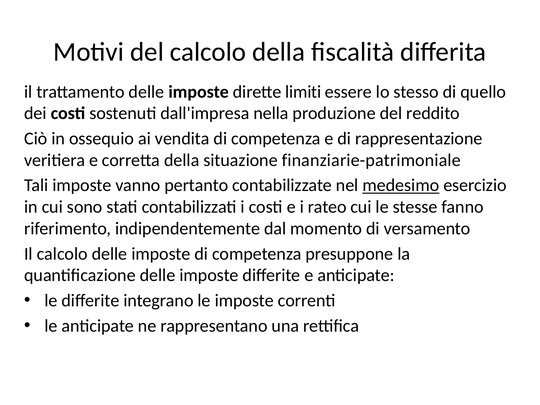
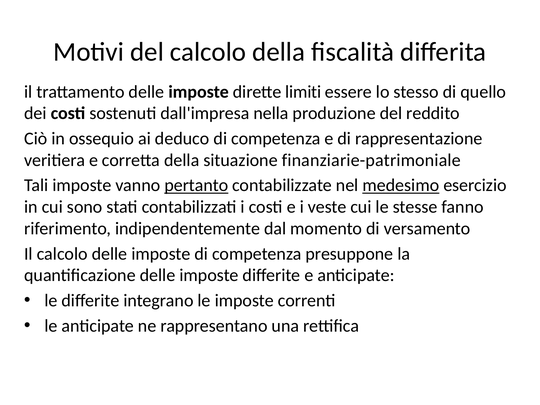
vendita: vendita -> deduco (182, 139)
pertanto underline: none -> present (196, 185)
rateo: rateo -> veste (327, 207)
